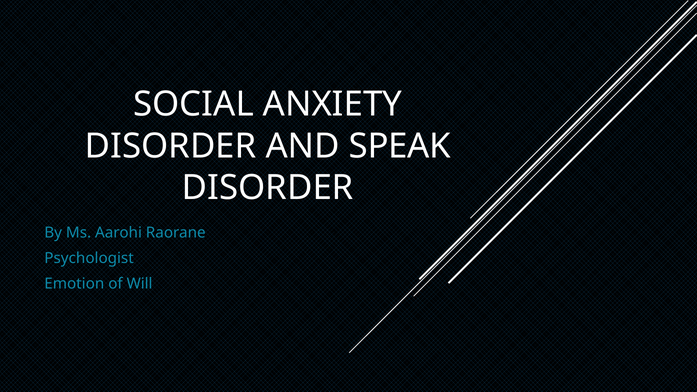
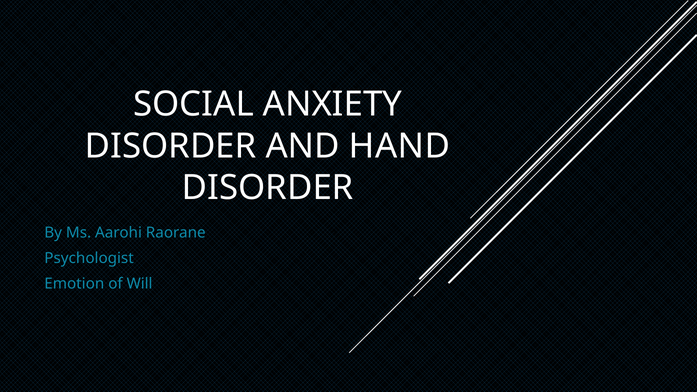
SPEAK: SPEAK -> HAND (399, 146)
